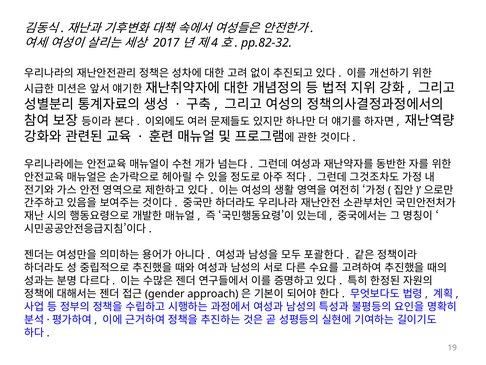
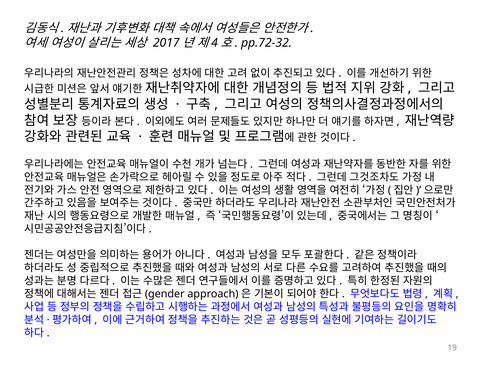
pp.82-32: pp.82-32 -> pp.72-32 (267, 43)
